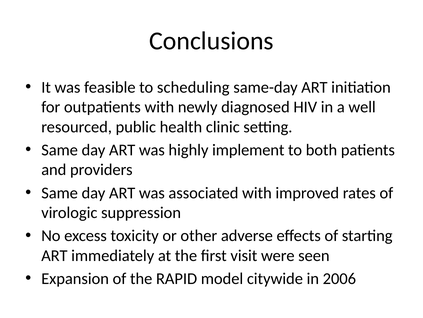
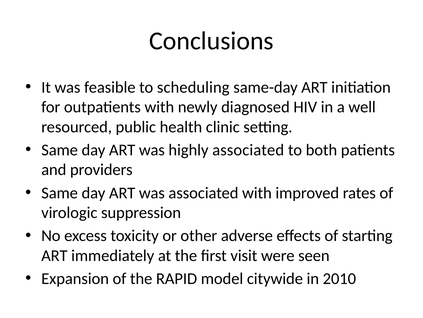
highly implement: implement -> associated (248, 150)
2006: 2006 -> 2010 (339, 278)
